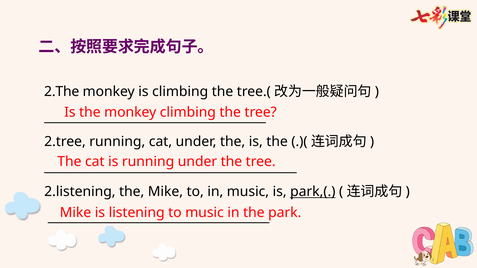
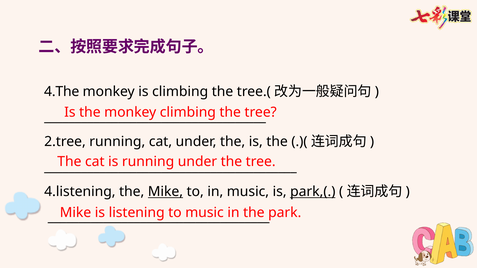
2.The: 2.The -> 4.The (62, 92)
2.listening: 2.listening -> 4.listening (80, 192)
Mike underline: none -> present (165, 192)
